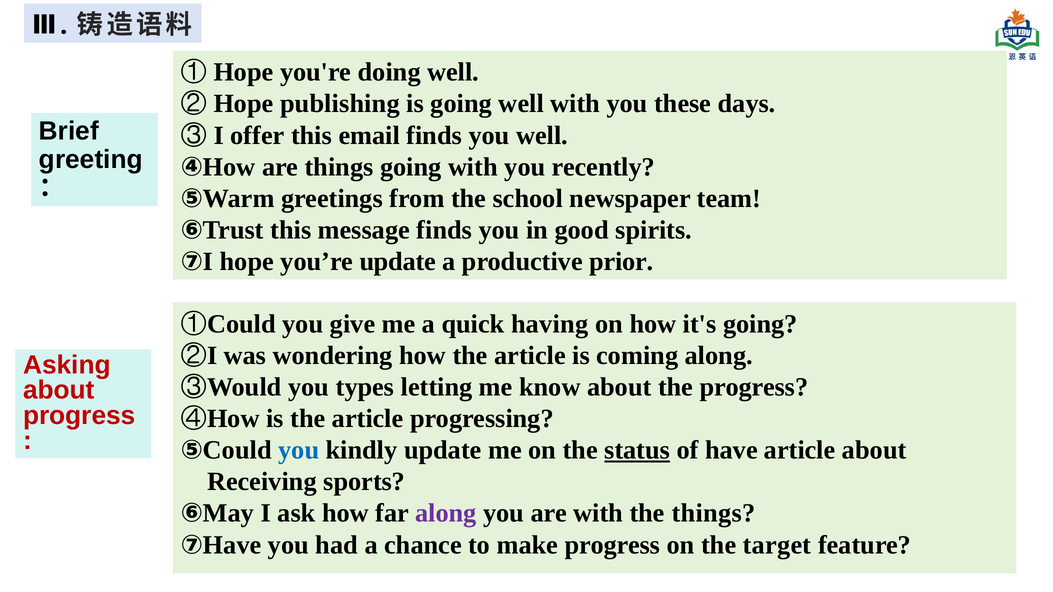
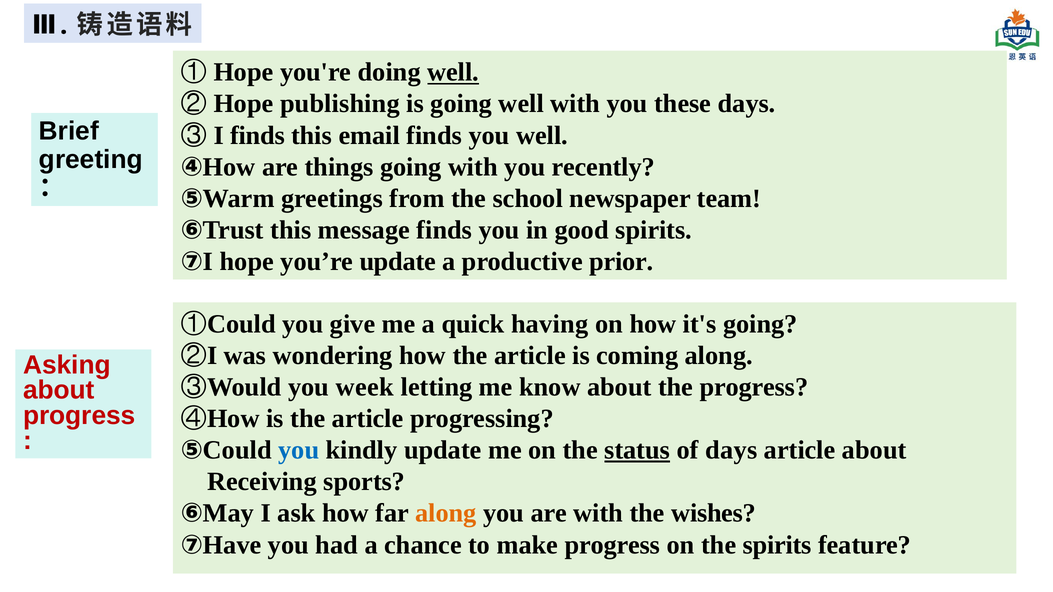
well underline: none -> present (453, 72)
offer: offer -> finds (258, 135)
types: types -> week (365, 387)
of have: have -> days (731, 450)
along colour: purple -> orange (446, 514)
the things: things -> wishes (714, 514)
the target: target -> spirits (777, 545)
